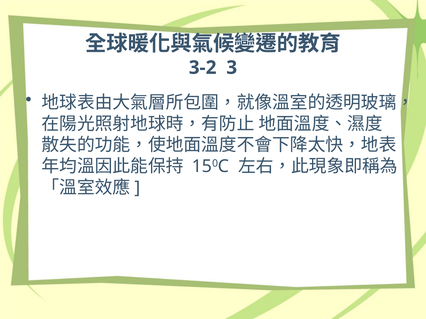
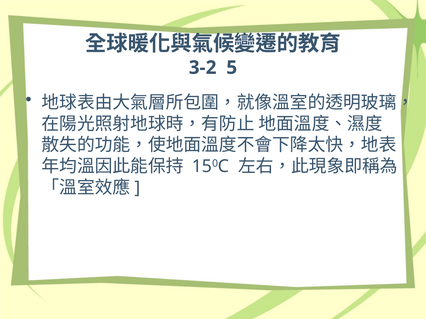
3: 3 -> 5 (232, 68)
